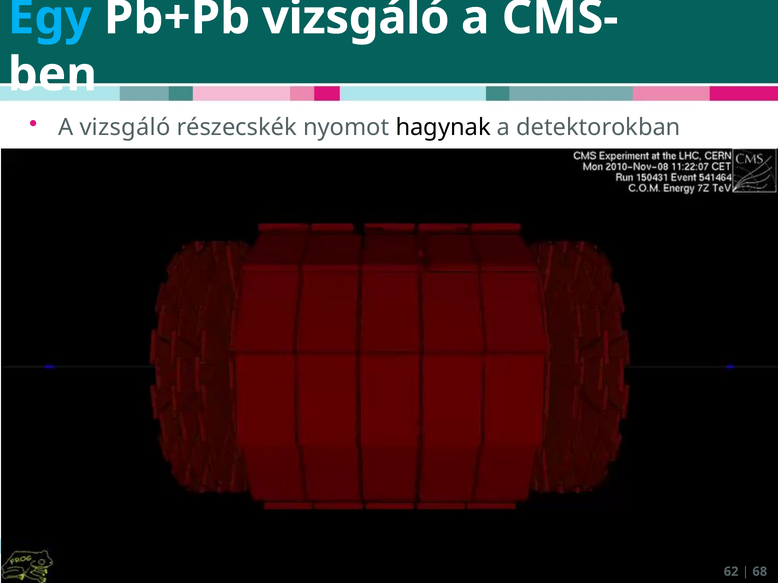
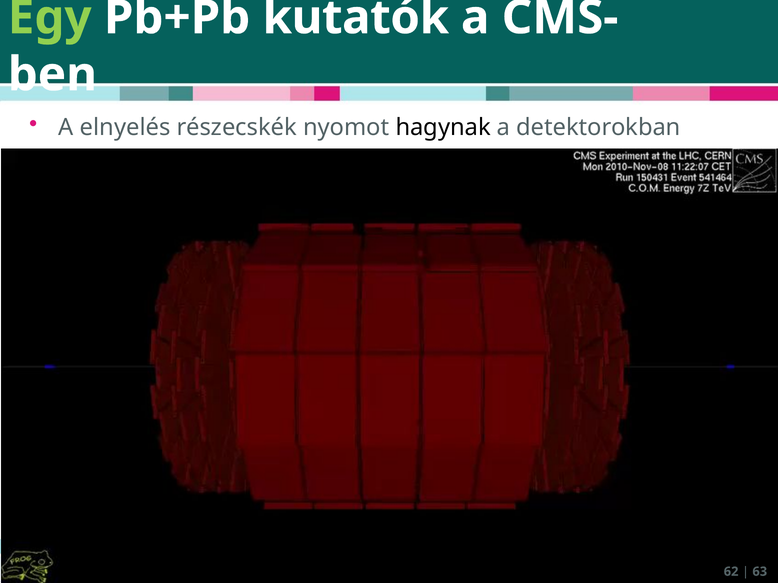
Egy colour: light blue -> light green (50, 18)
Pb+Pb vizsgáló: vizsgáló -> kutatók (356, 18)
A vizsgáló: vizsgáló -> elnyelés (125, 128)
68: 68 -> 63 (760, 572)
